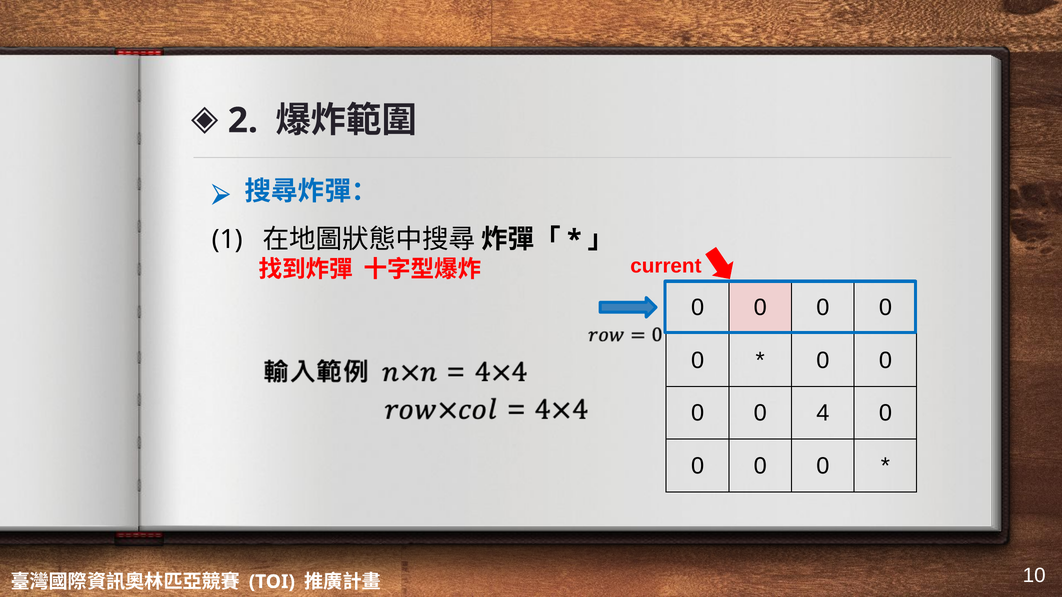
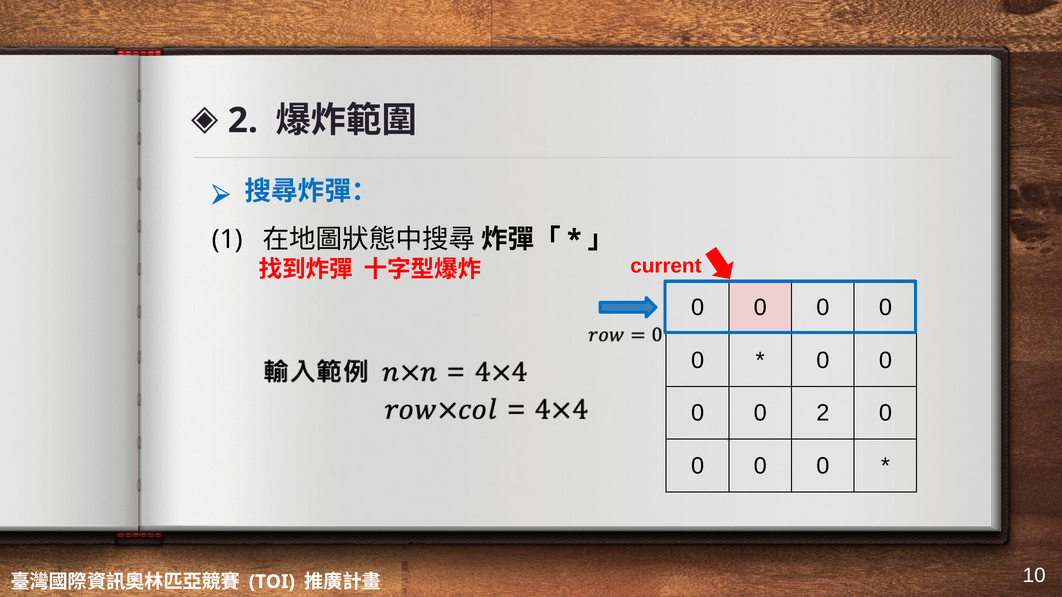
0 4: 4 -> 2 (823, 413)
